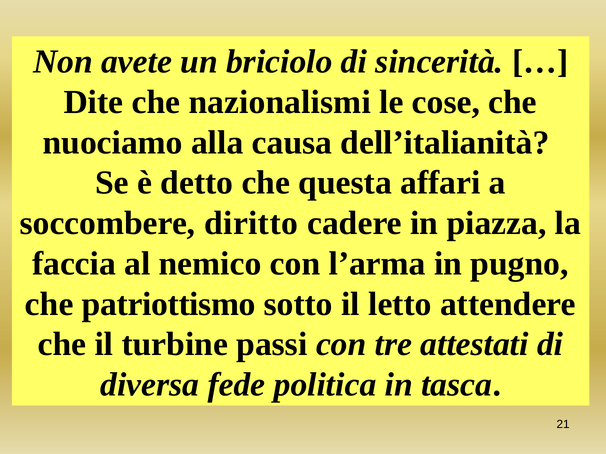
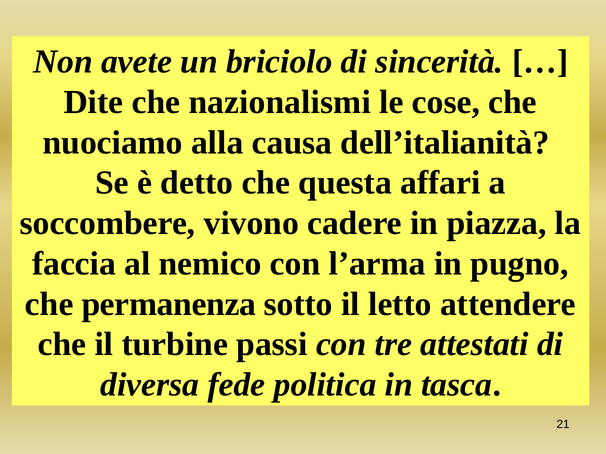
diritto: diritto -> vivono (251, 223)
patriottismo: patriottismo -> permanenza (169, 304)
